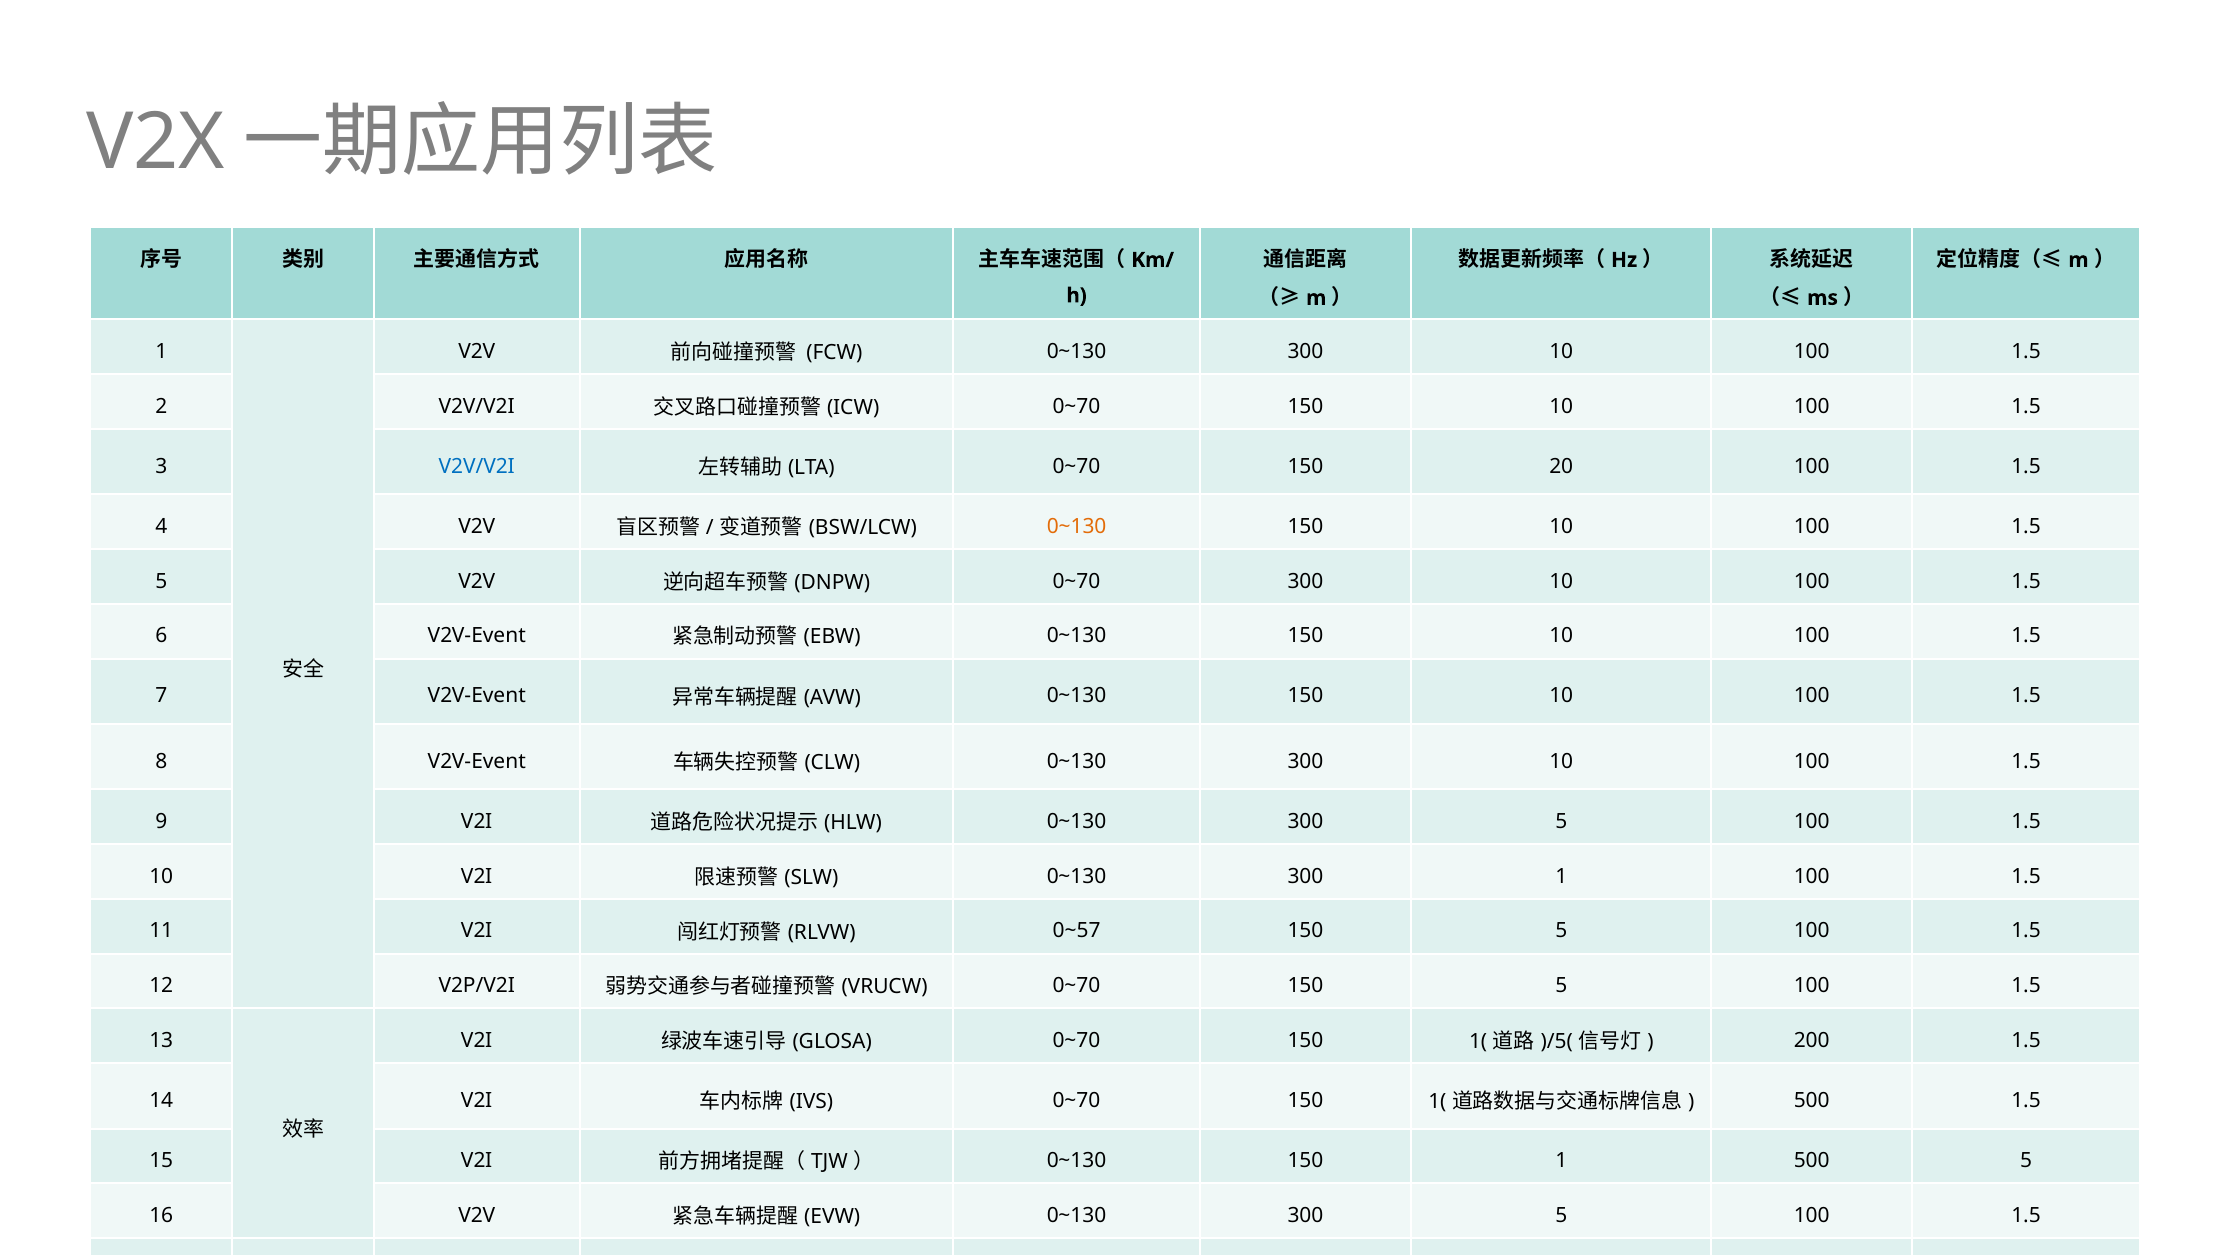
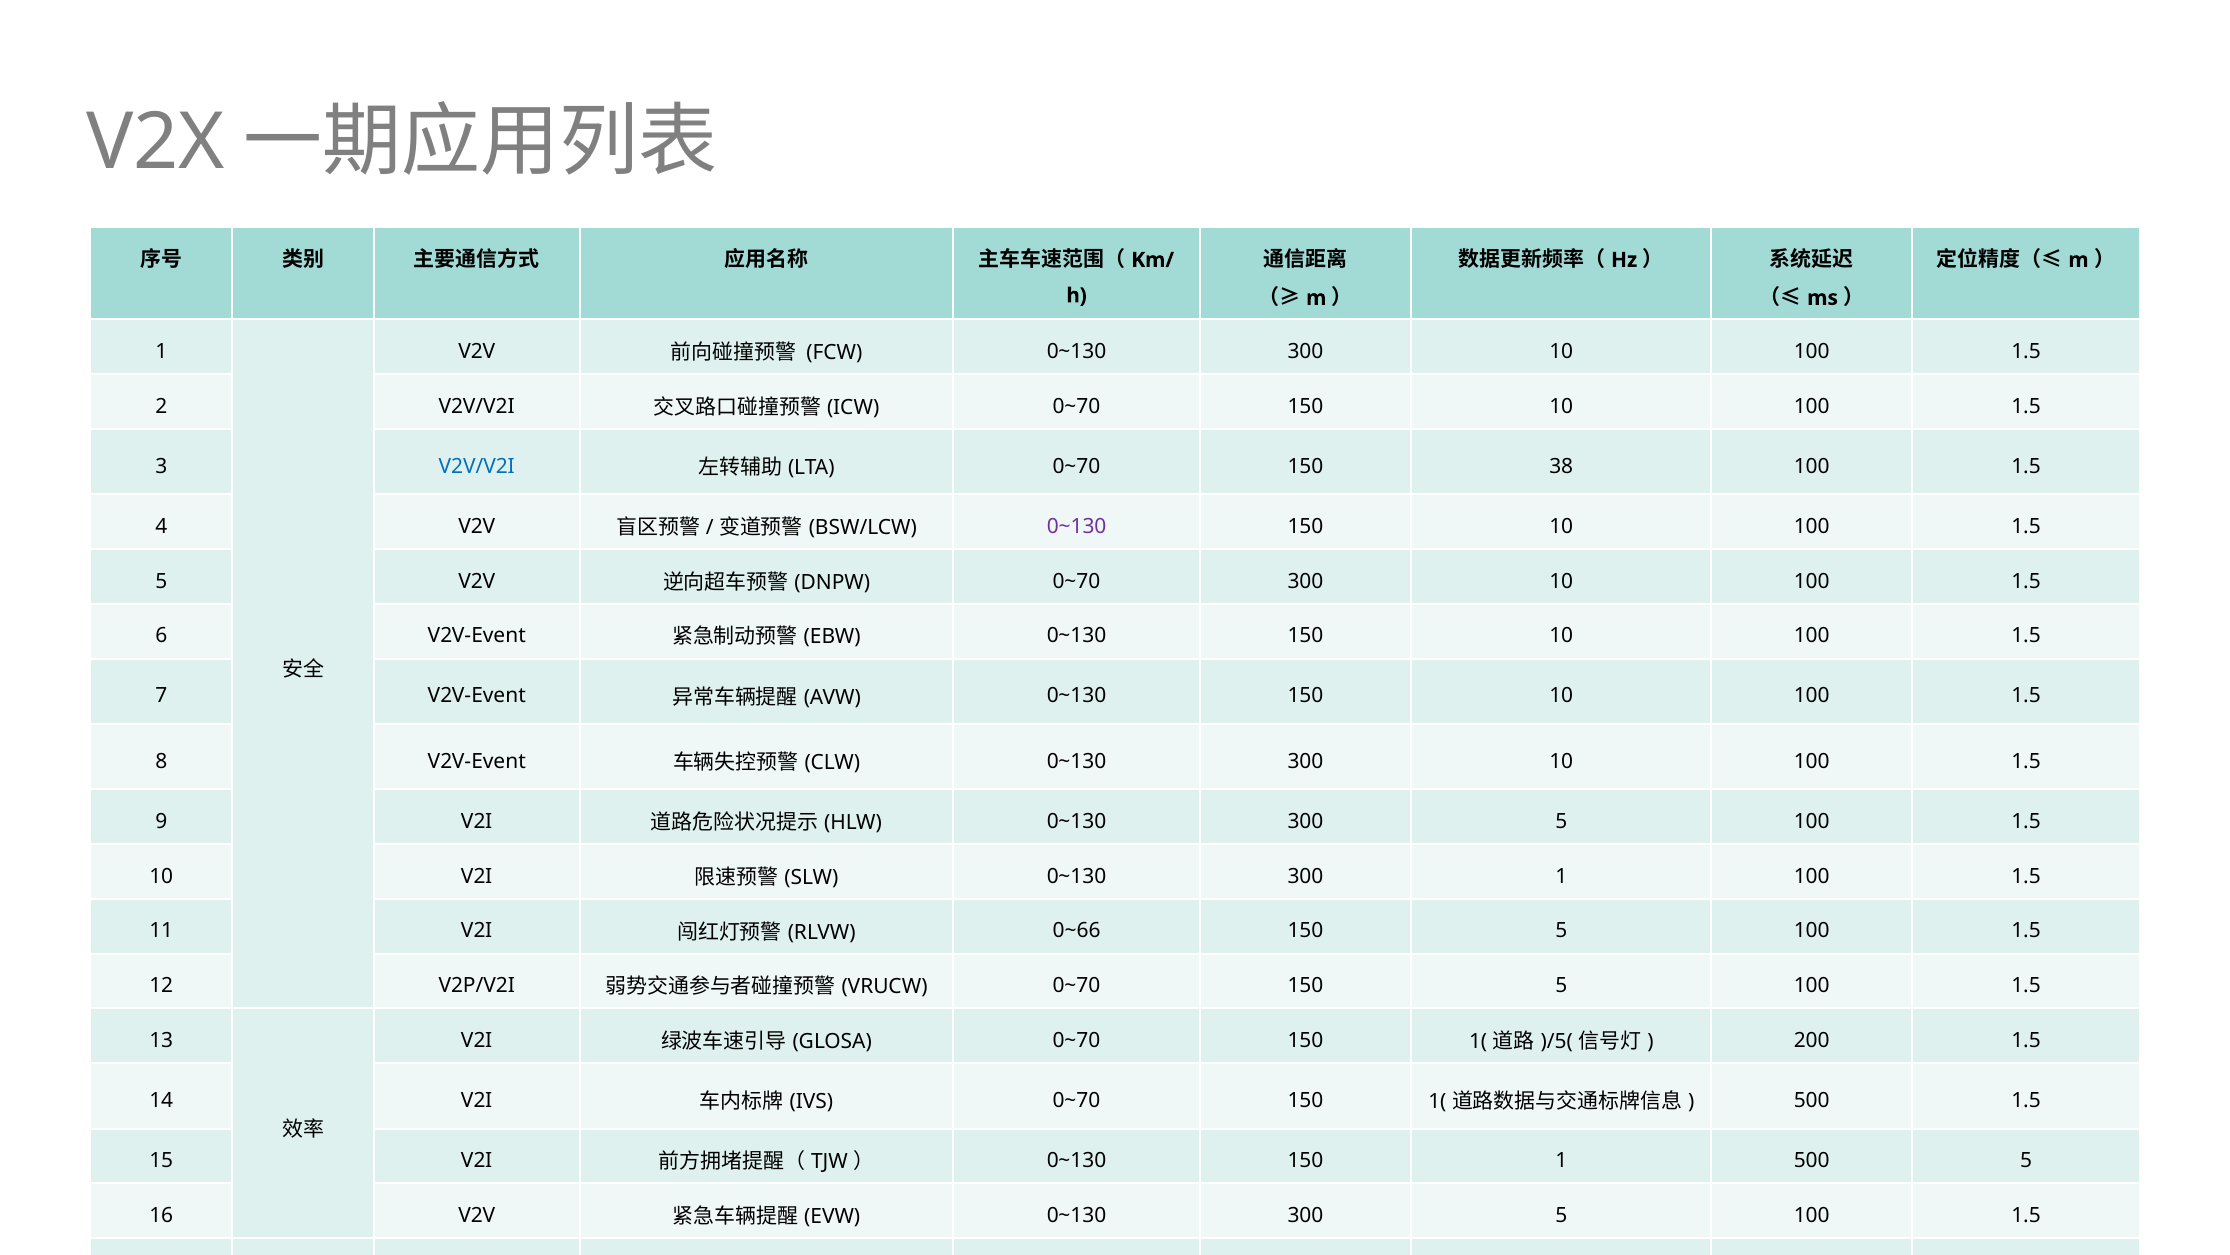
20: 20 -> 38 (1561, 466)
0~130 colour: orange -> purple (1077, 526)
0~57: 0~57 -> 0~66 (1077, 930)
